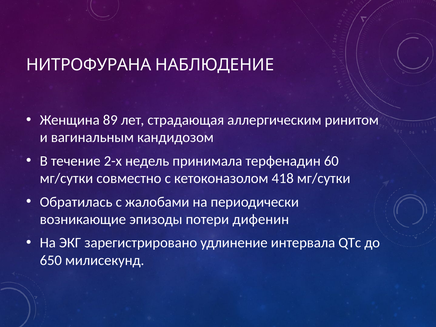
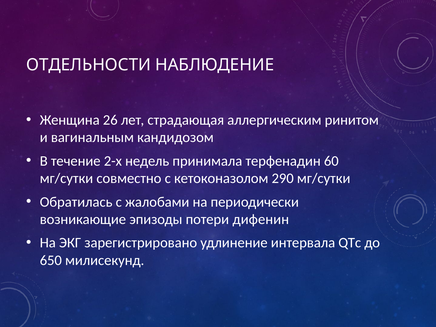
НИТРОФУРАНА: НИТРОФУРАНА -> ОТДЕЛЬНОСТИ (89, 65)
89: 89 -> 26 (110, 120)
418: 418 -> 290 (283, 178)
